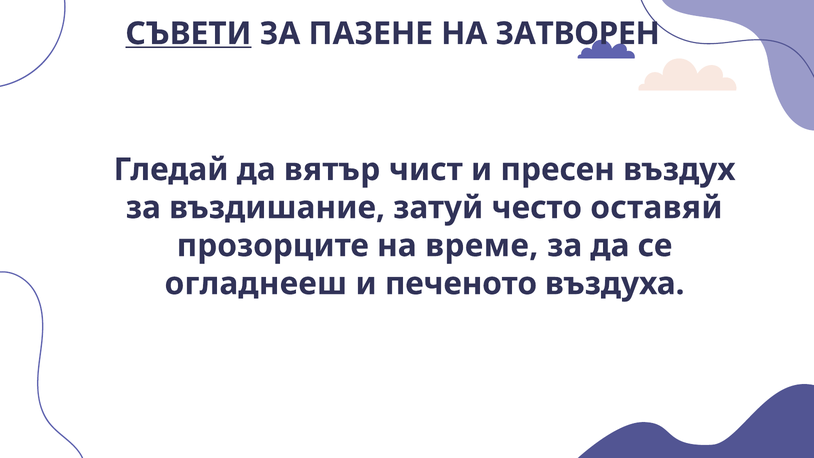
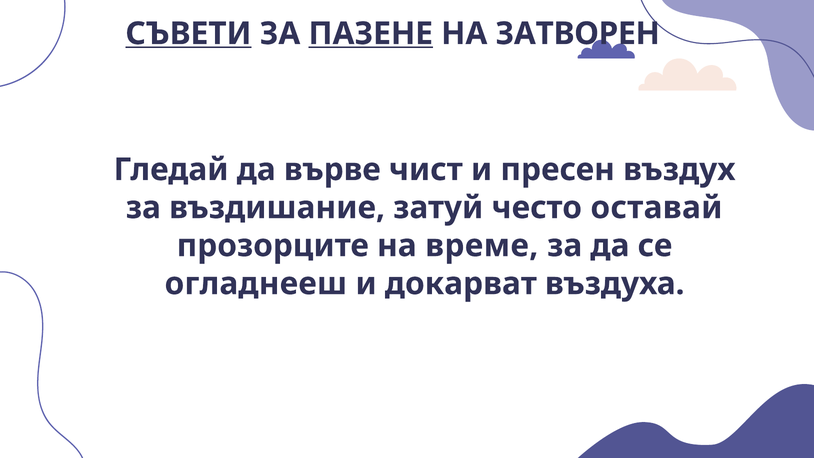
ПАЗЕНЕ underline: none -> present (371, 34)
вятър: вятър -> върве (332, 170)
оставяй: оставяй -> оставай (656, 208)
печеното: печеното -> докарват (461, 284)
